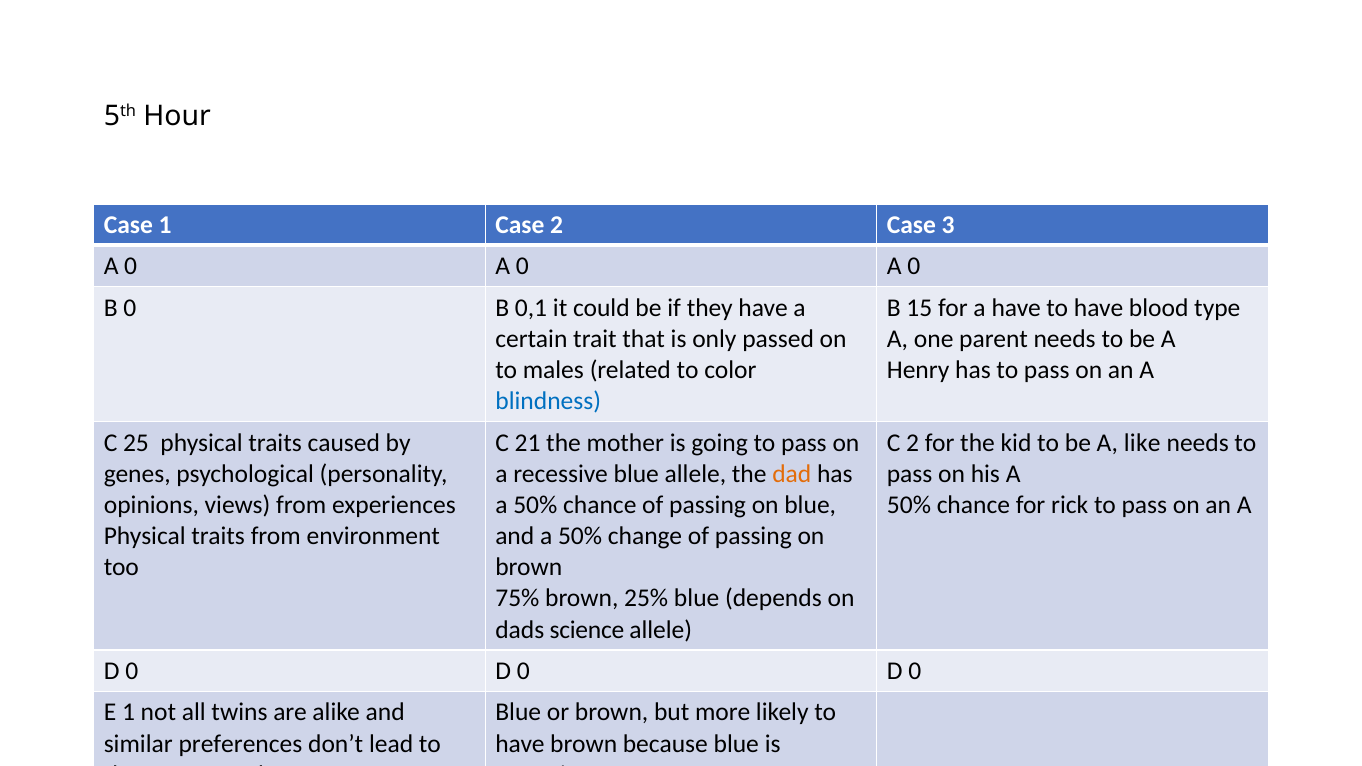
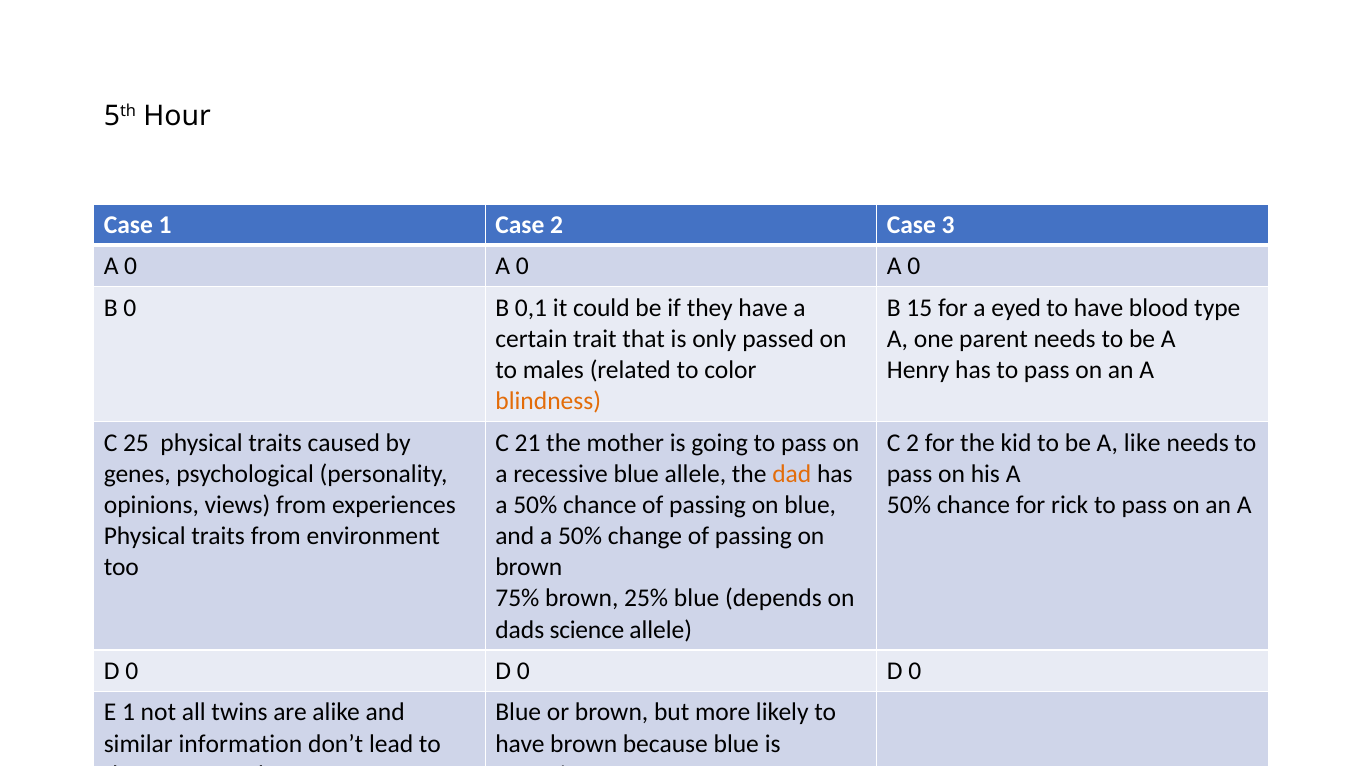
a have: have -> eyed (1016, 308)
blindness colour: blue -> orange (548, 401)
similar preferences: preferences -> information (240, 744)
